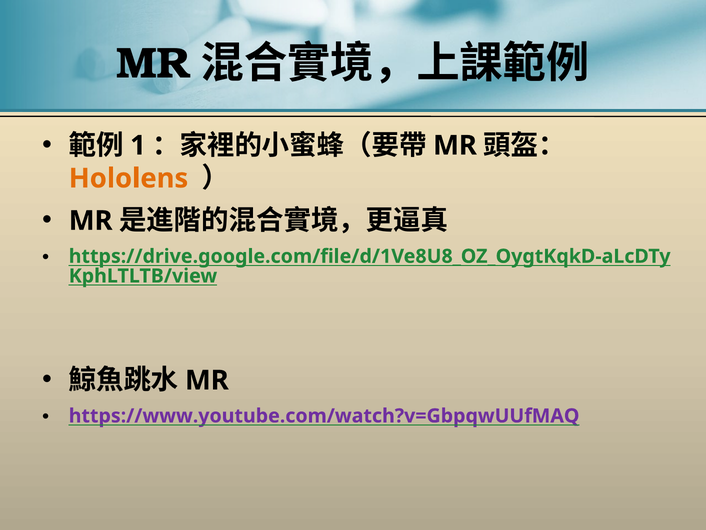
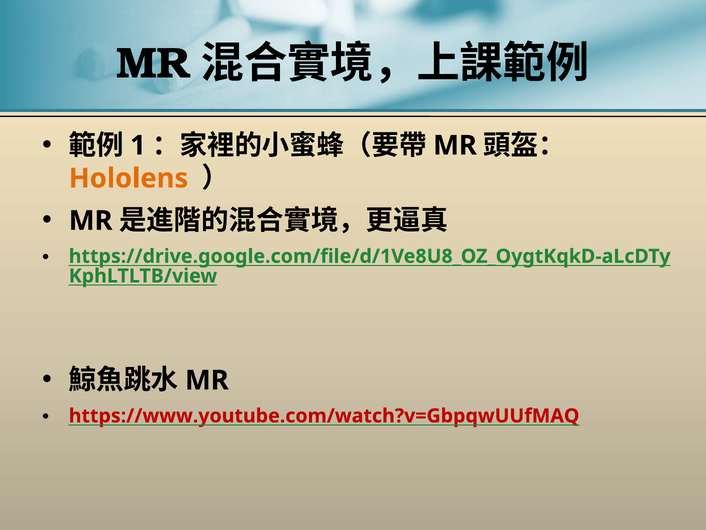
https://www.youtube.com/watch?v=GbpqwUUfMAQ colour: purple -> red (324, 416)
